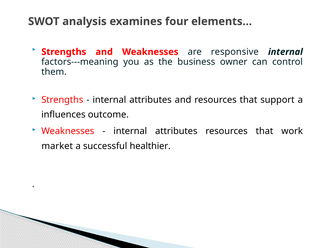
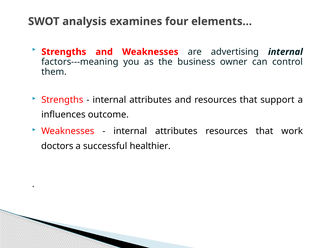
responsive: responsive -> advertising (235, 52)
market: market -> doctors (57, 146)
